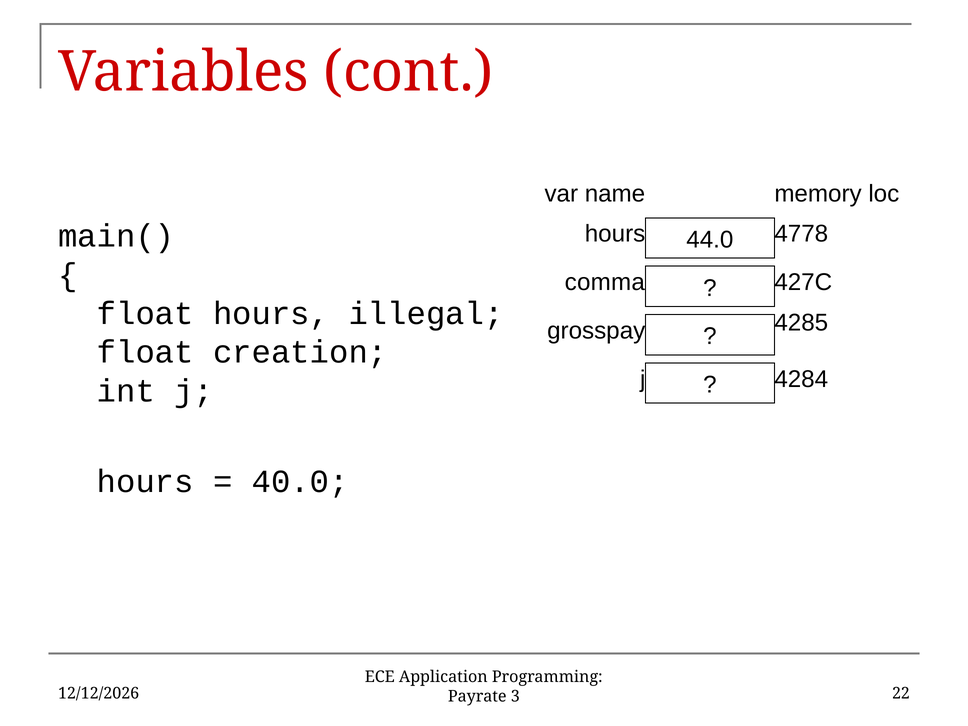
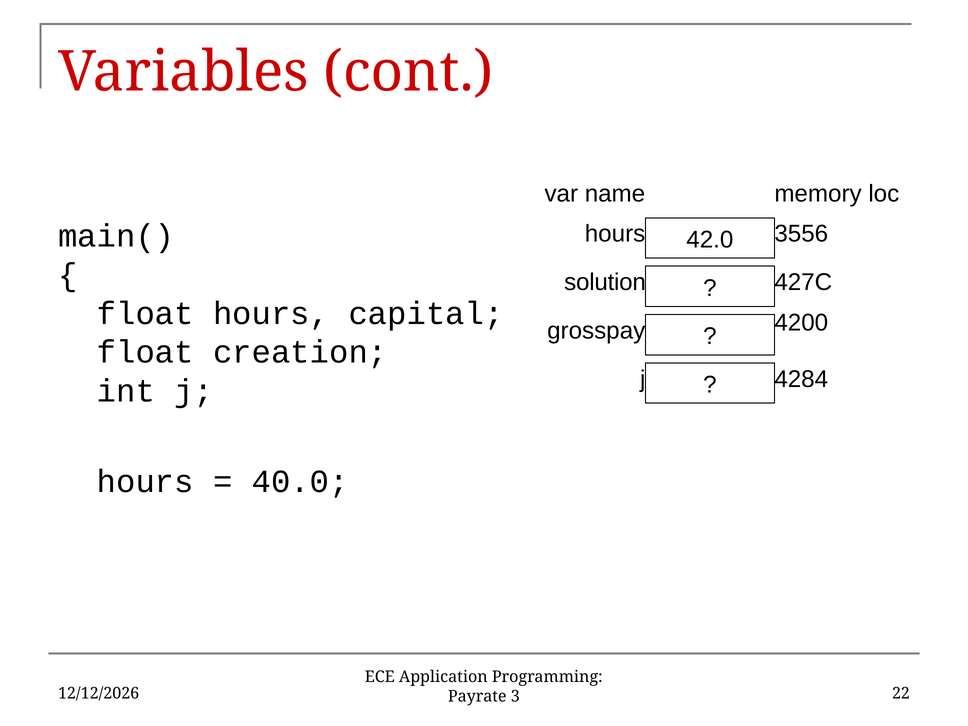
4778: 4778 -> 3556 (801, 234)
44.0: 44.0 -> 42.0 (710, 240)
comma: comma -> solution (605, 282)
illegal: illegal -> capital (426, 314)
4285: 4285 -> 4200 (801, 323)
